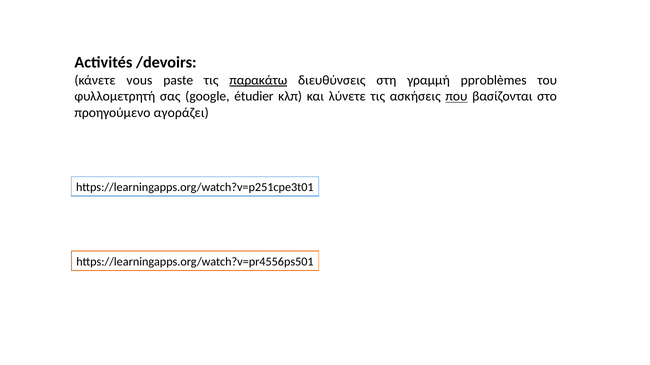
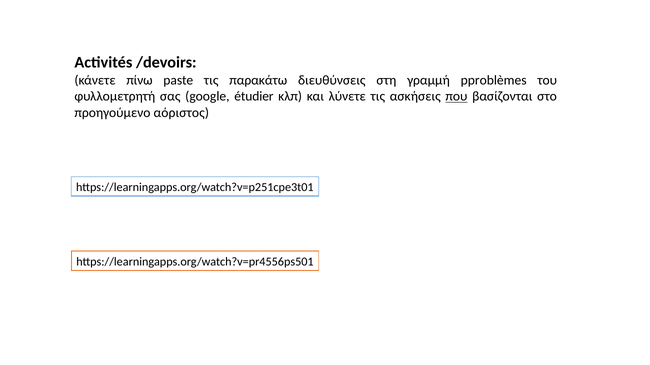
vous: vous -> πίνω (140, 80)
παρακάτω underline: present -> none (258, 80)
αγοράζει: αγοράζει -> αόριστος (181, 113)
